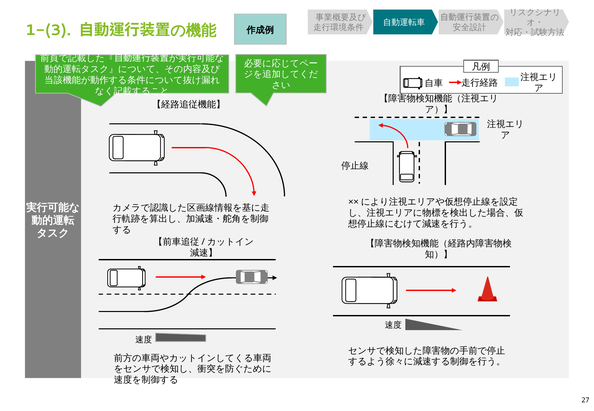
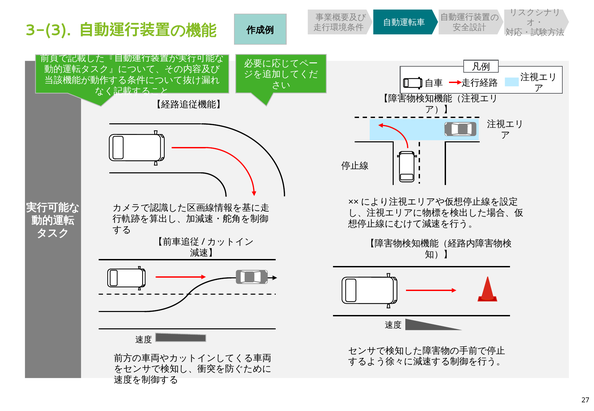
1-(3: 1-(3 -> 3-(3 (48, 30)
